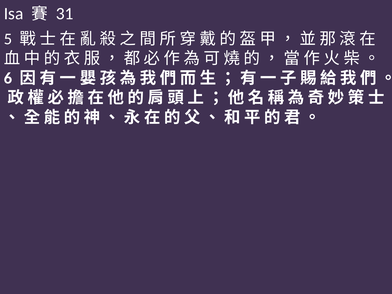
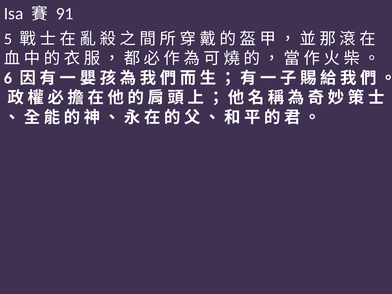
31: 31 -> 91 (65, 14)
